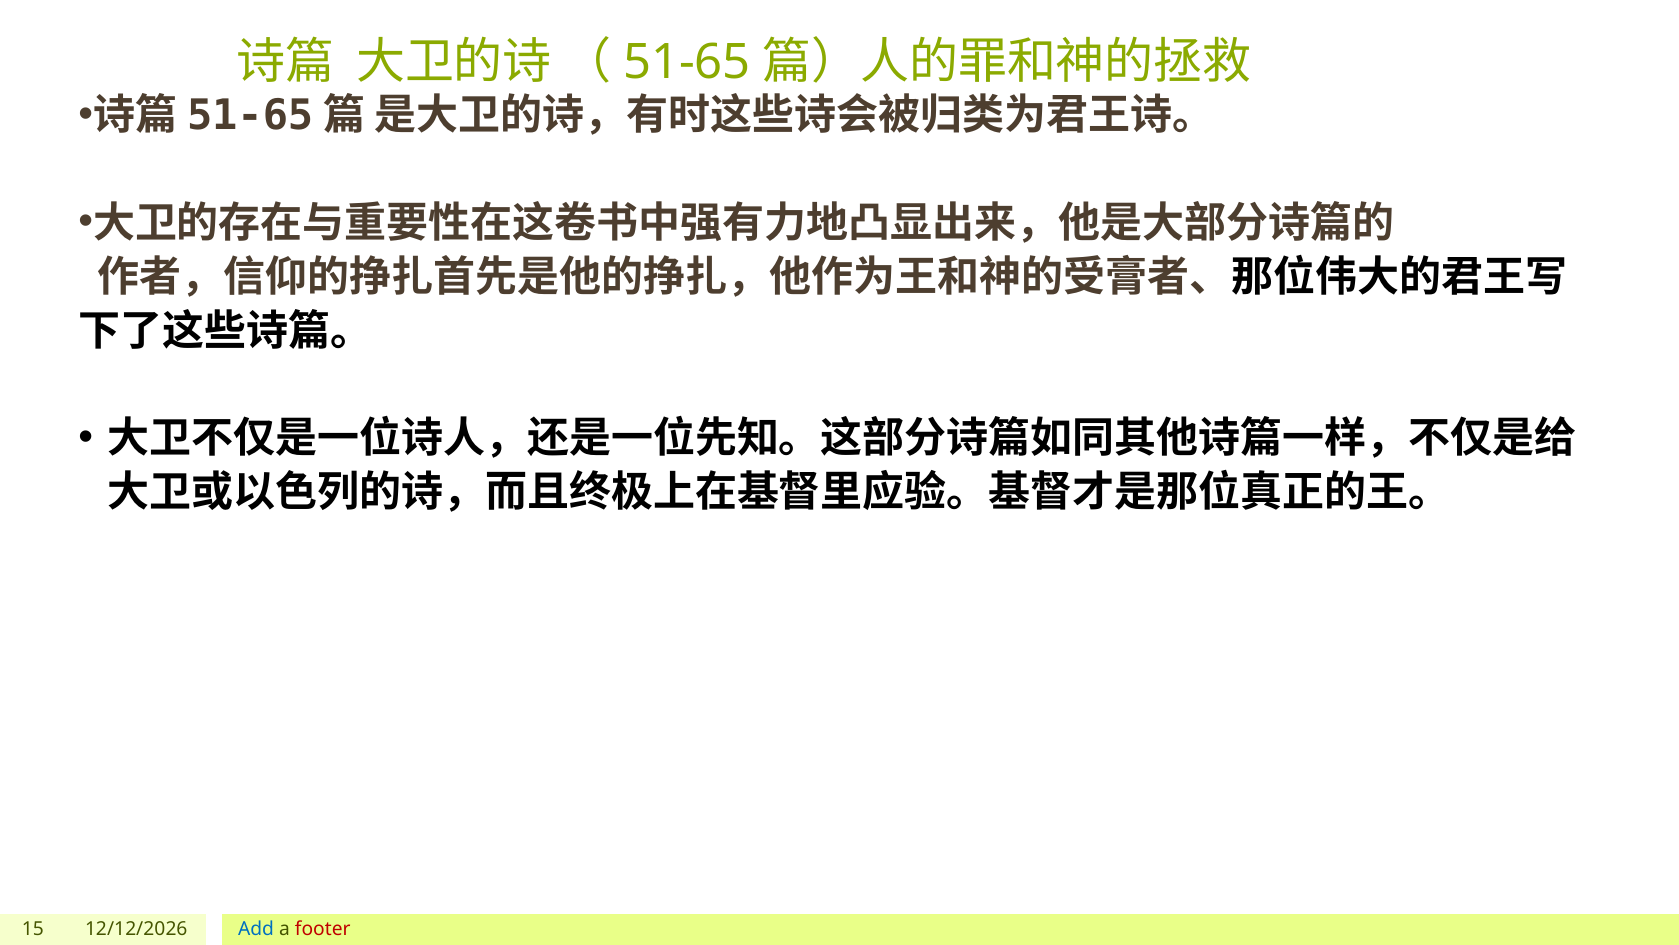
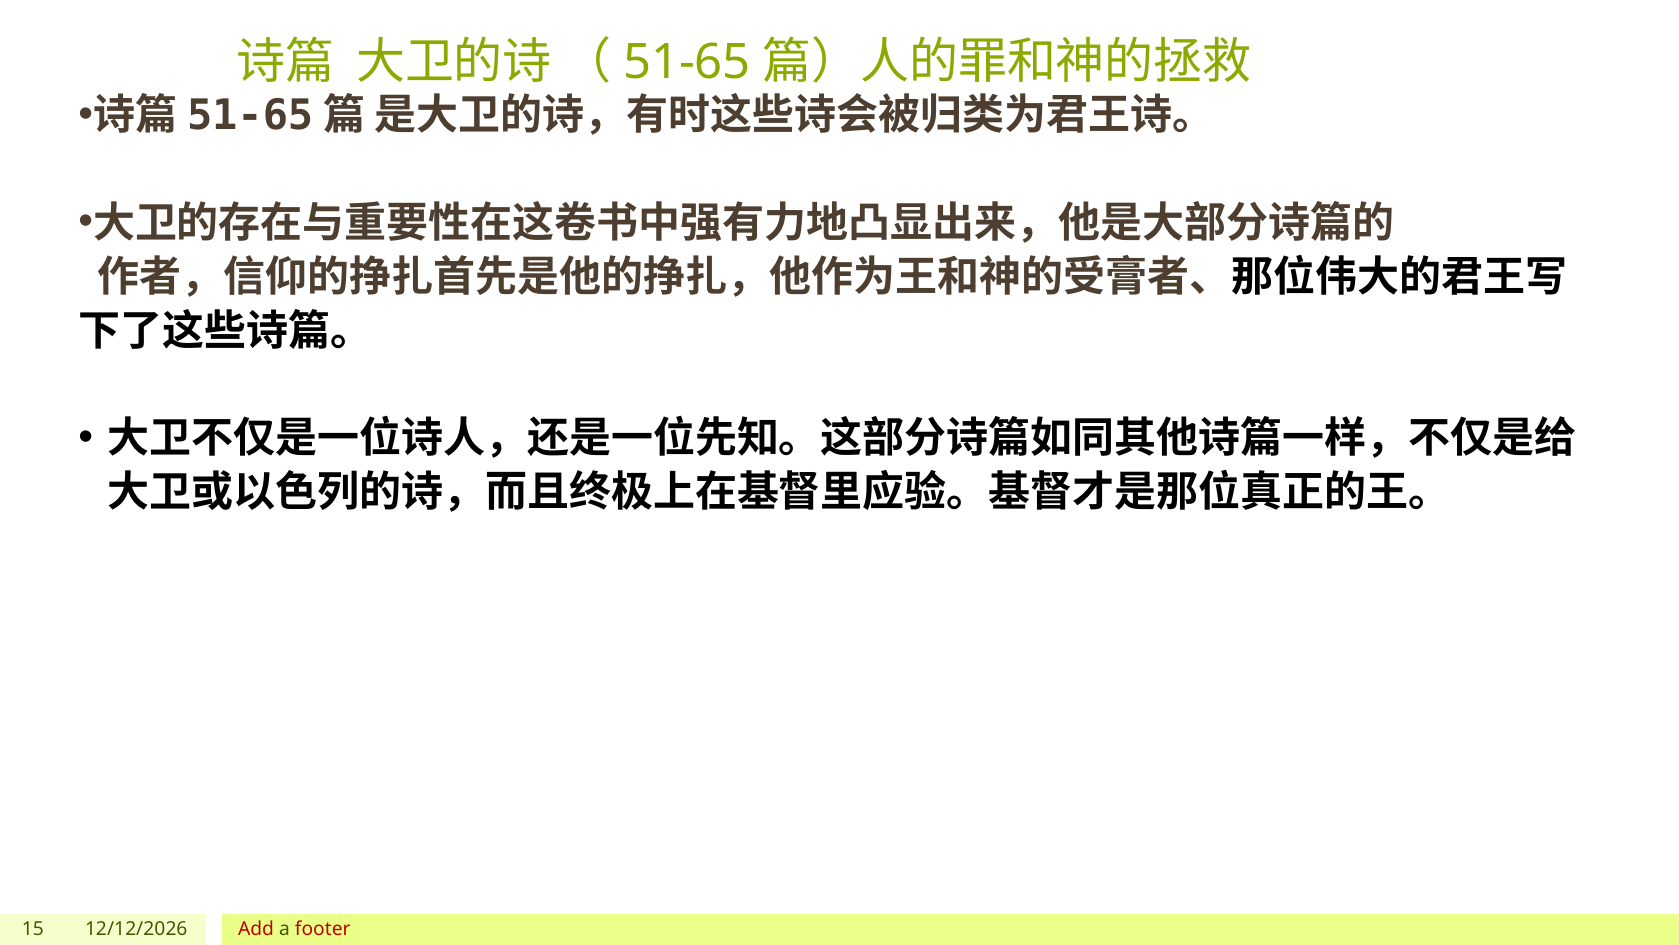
Add colour: blue -> red (256, 928)
